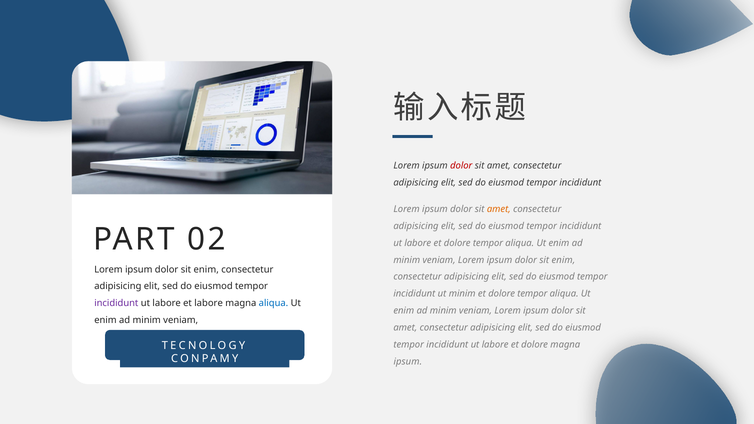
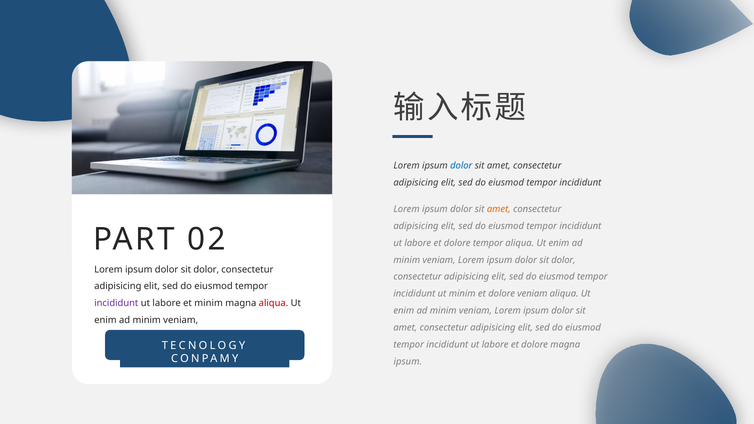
dolor colour: red -> blue (461, 166)
enim: enim -> dolor (563, 260)
enim: enim -> dolor (206, 270)
tempor: tempor -> veniam (532, 294)
et labore: labore -> minim (209, 303)
aliqua colour: blue -> red (273, 303)
